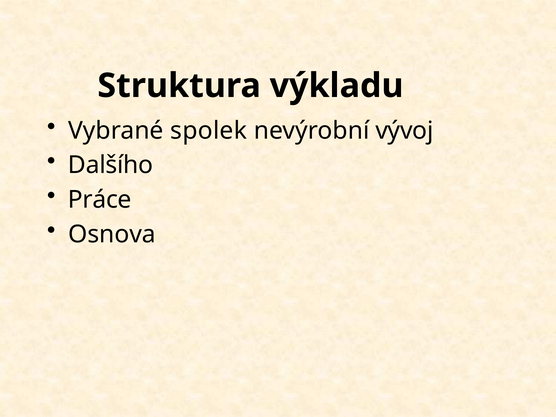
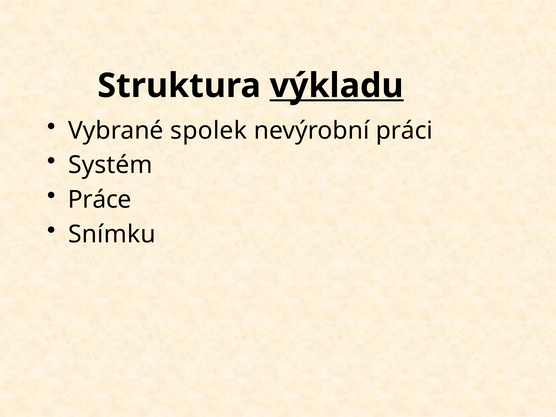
výkladu underline: none -> present (337, 86)
vývoj: vývoj -> práci (404, 131)
Dalšího: Dalšího -> Systém (110, 165)
Osnova: Osnova -> Snímku (112, 234)
